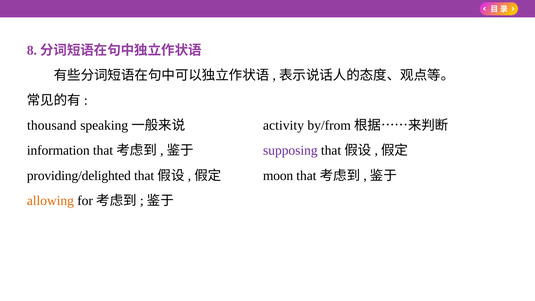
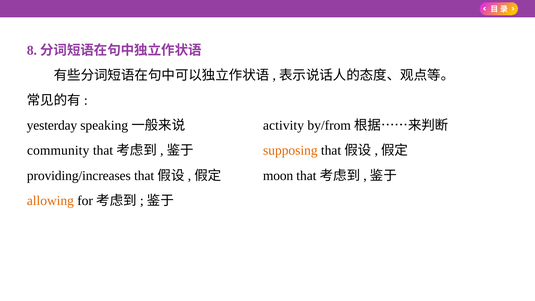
thousand: thousand -> yesterday (52, 125)
information: information -> community (58, 150)
supposing colour: purple -> orange (290, 150)
providing/delighted: providing/delighted -> providing/increases (79, 175)
